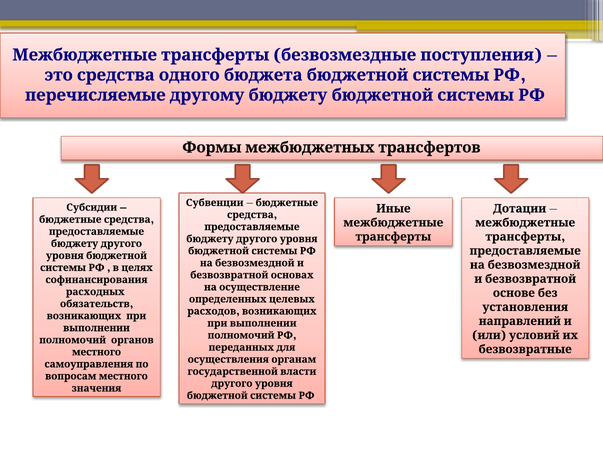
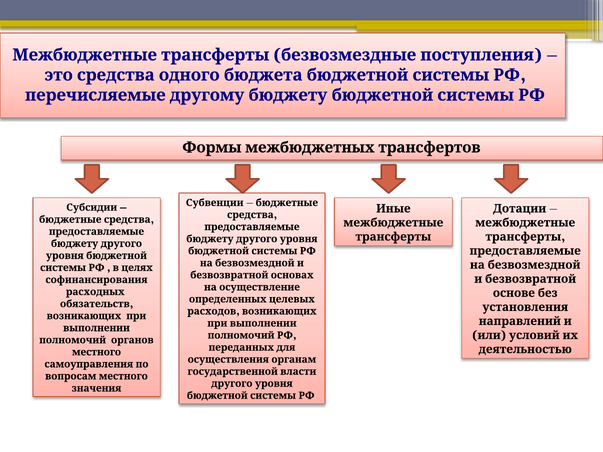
безвозвратные: безвозвратные -> деятельностью (525, 349)
